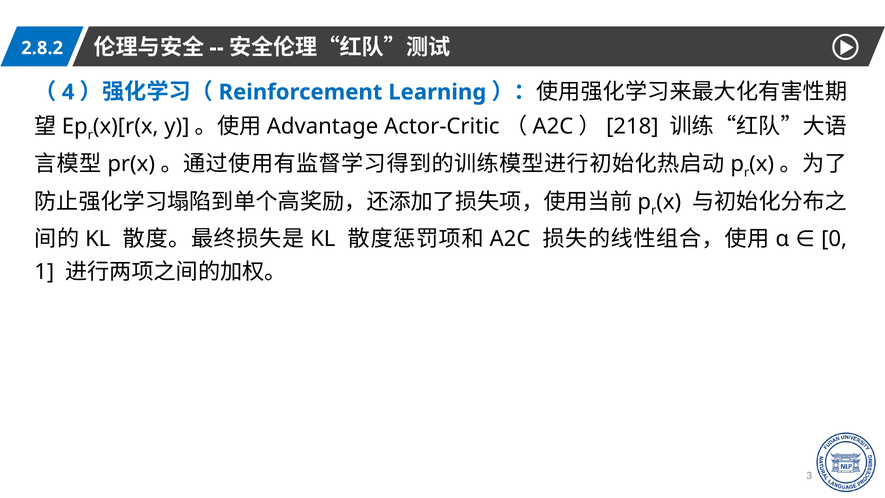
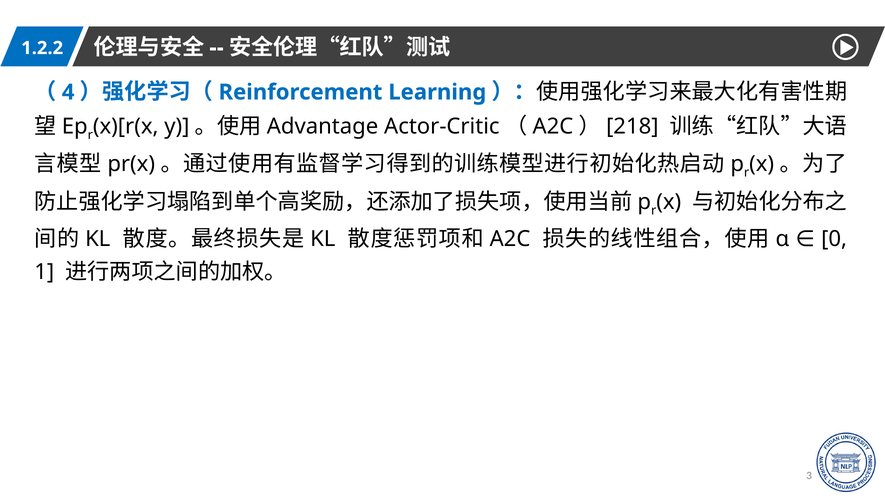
2.8.2: 2.8.2 -> 1.2.2 (42, 48)
